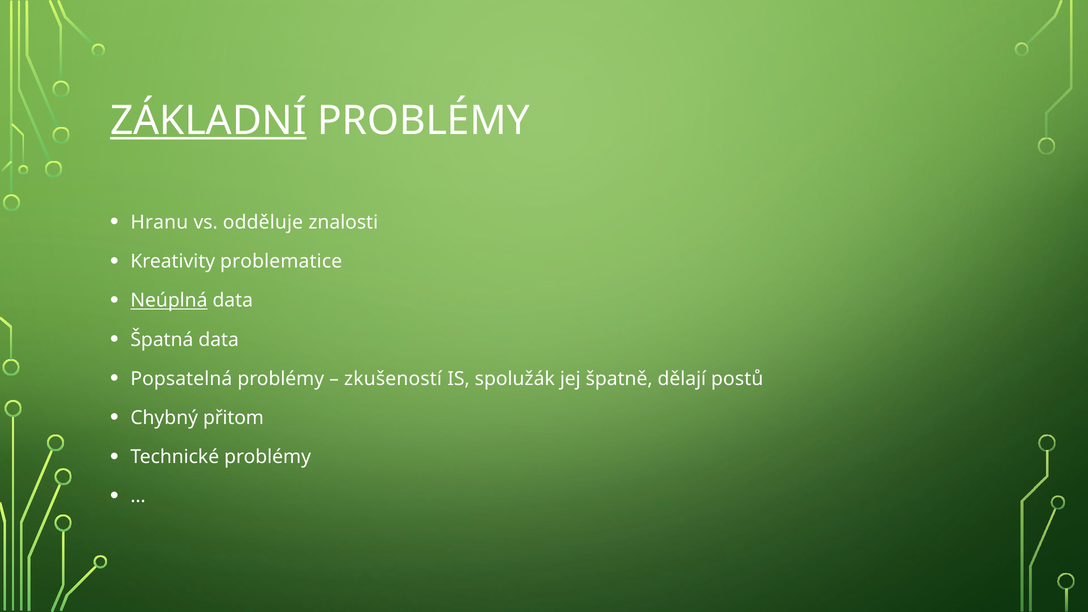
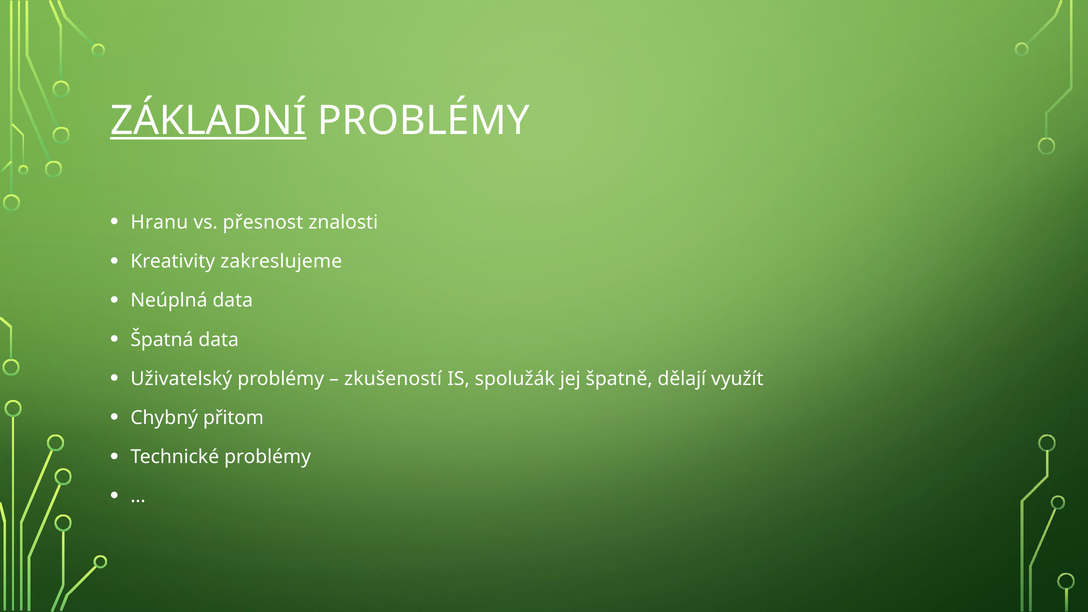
odděluje: odděluje -> přesnost (263, 222)
problematice: problematice -> zakreslujeme (281, 261)
Neúplná underline: present -> none (169, 301)
Popsatelná: Popsatelná -> Uživatelský (181, 379)
postů: postů -> využít (737, 379)
